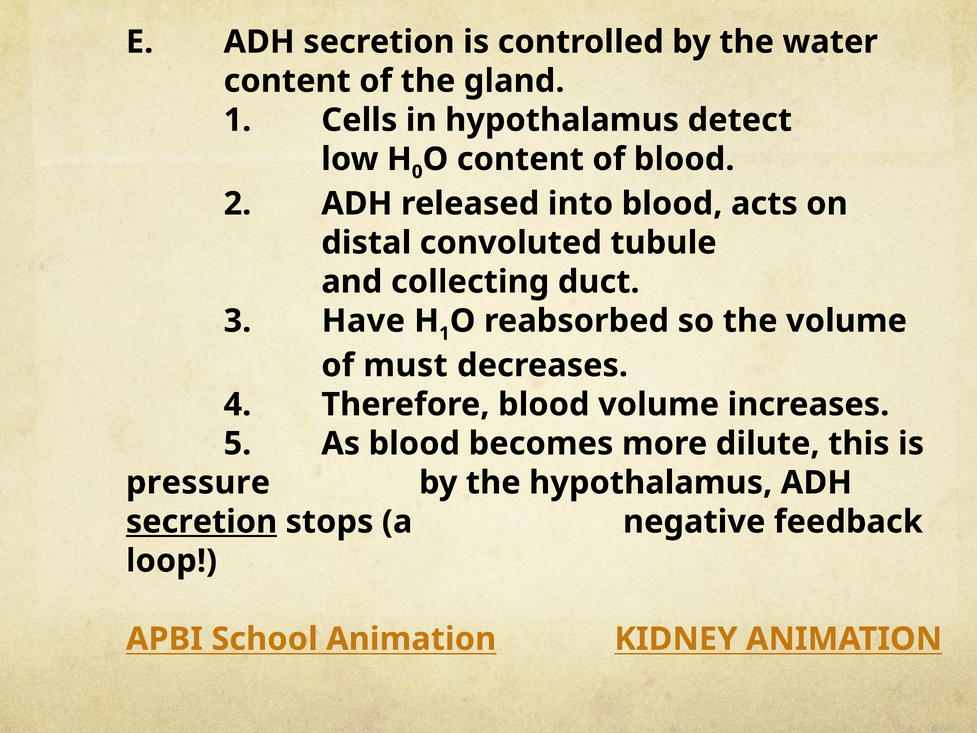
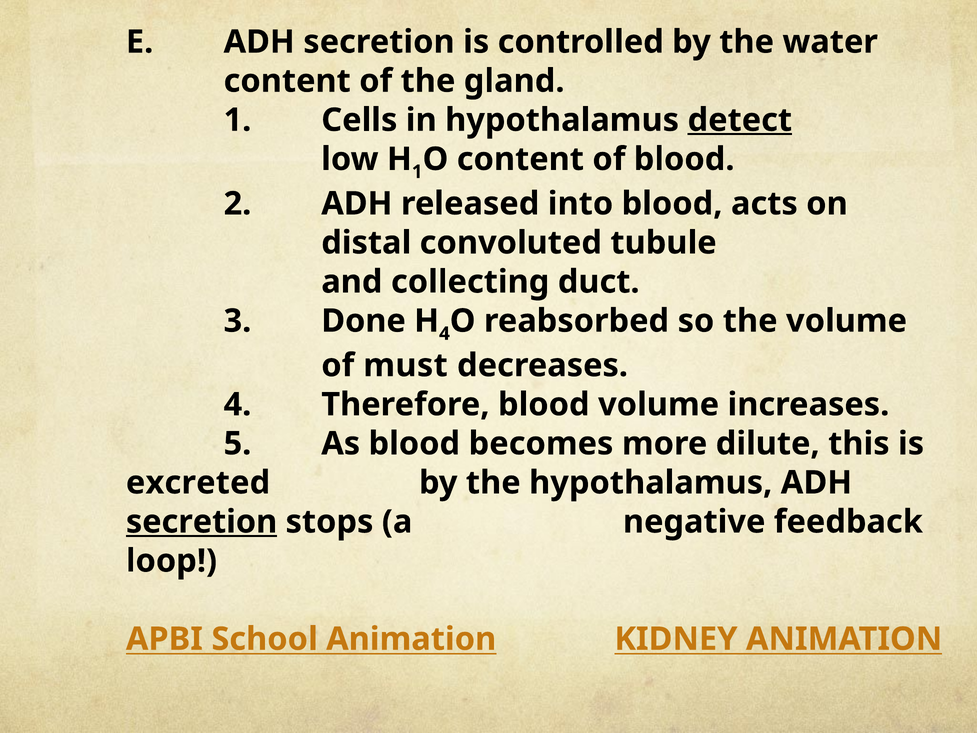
detect underline: none -> present (740, 120)
0: 0 -> 1 (417, 172)
Have: Have -> Done (364, 321)
1: 1 -> 4 (444, 334)
pressure: pressure -> excreted (198, 483)
